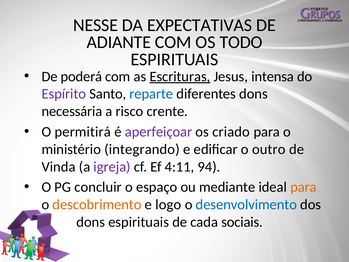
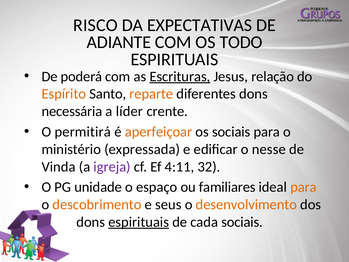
NESSE: NESSE -> RISCO (95, 25)
intensa: intensa -> relação (273, 76)
Espírito colour: purple -> orange (64, 94)
reparte colour: blue -> orange (151, 94)
risco: risco -> líder (129, 111)
aperfeiçoar colour: purple -> orange (159, 132)
os criado: criado -> sociais (231, 132)
integrando: integrando -> expressada (142, 149)
outro: outro -> nesse (269, 149)
94: 94 -> 32 (209, 167)
concluir: concluir -> unidade (98, 187)
mediante: mediante -> familiares (227, 187)
logo: logo -> seus (168, 204)
desenvolvimento colour: blue -> orange (246, 204)
espirituais underline: none -> present (139, 222)
